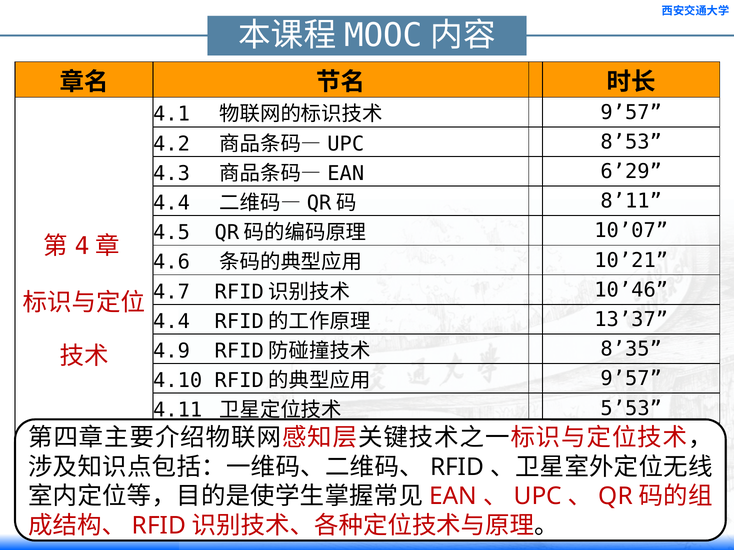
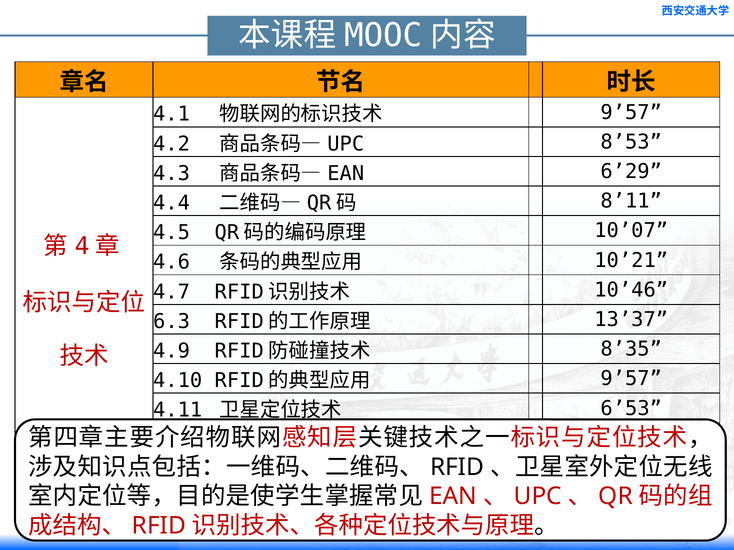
4.4: 4.4 -> 6.3 (172, 322)
5’53: 5’53 -> 6’53 (631, 409)
